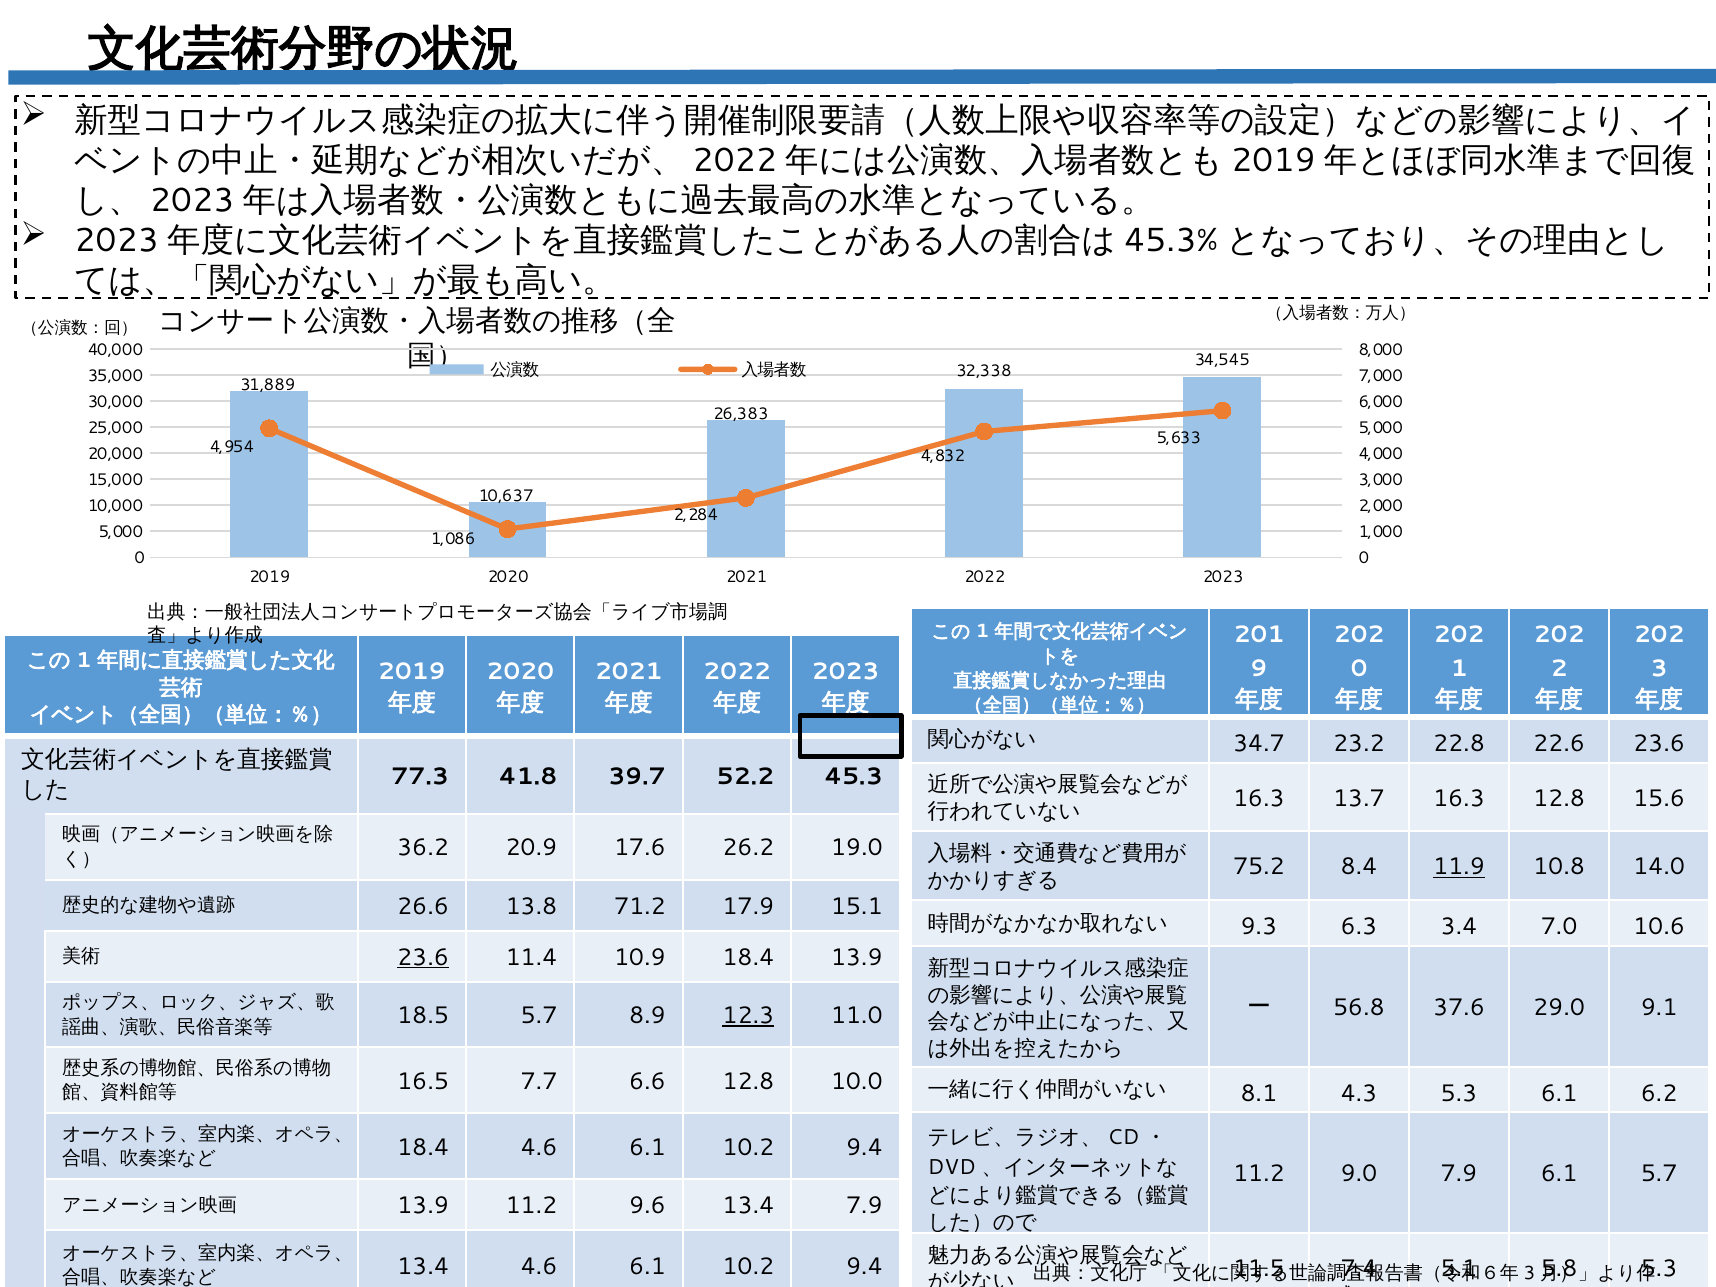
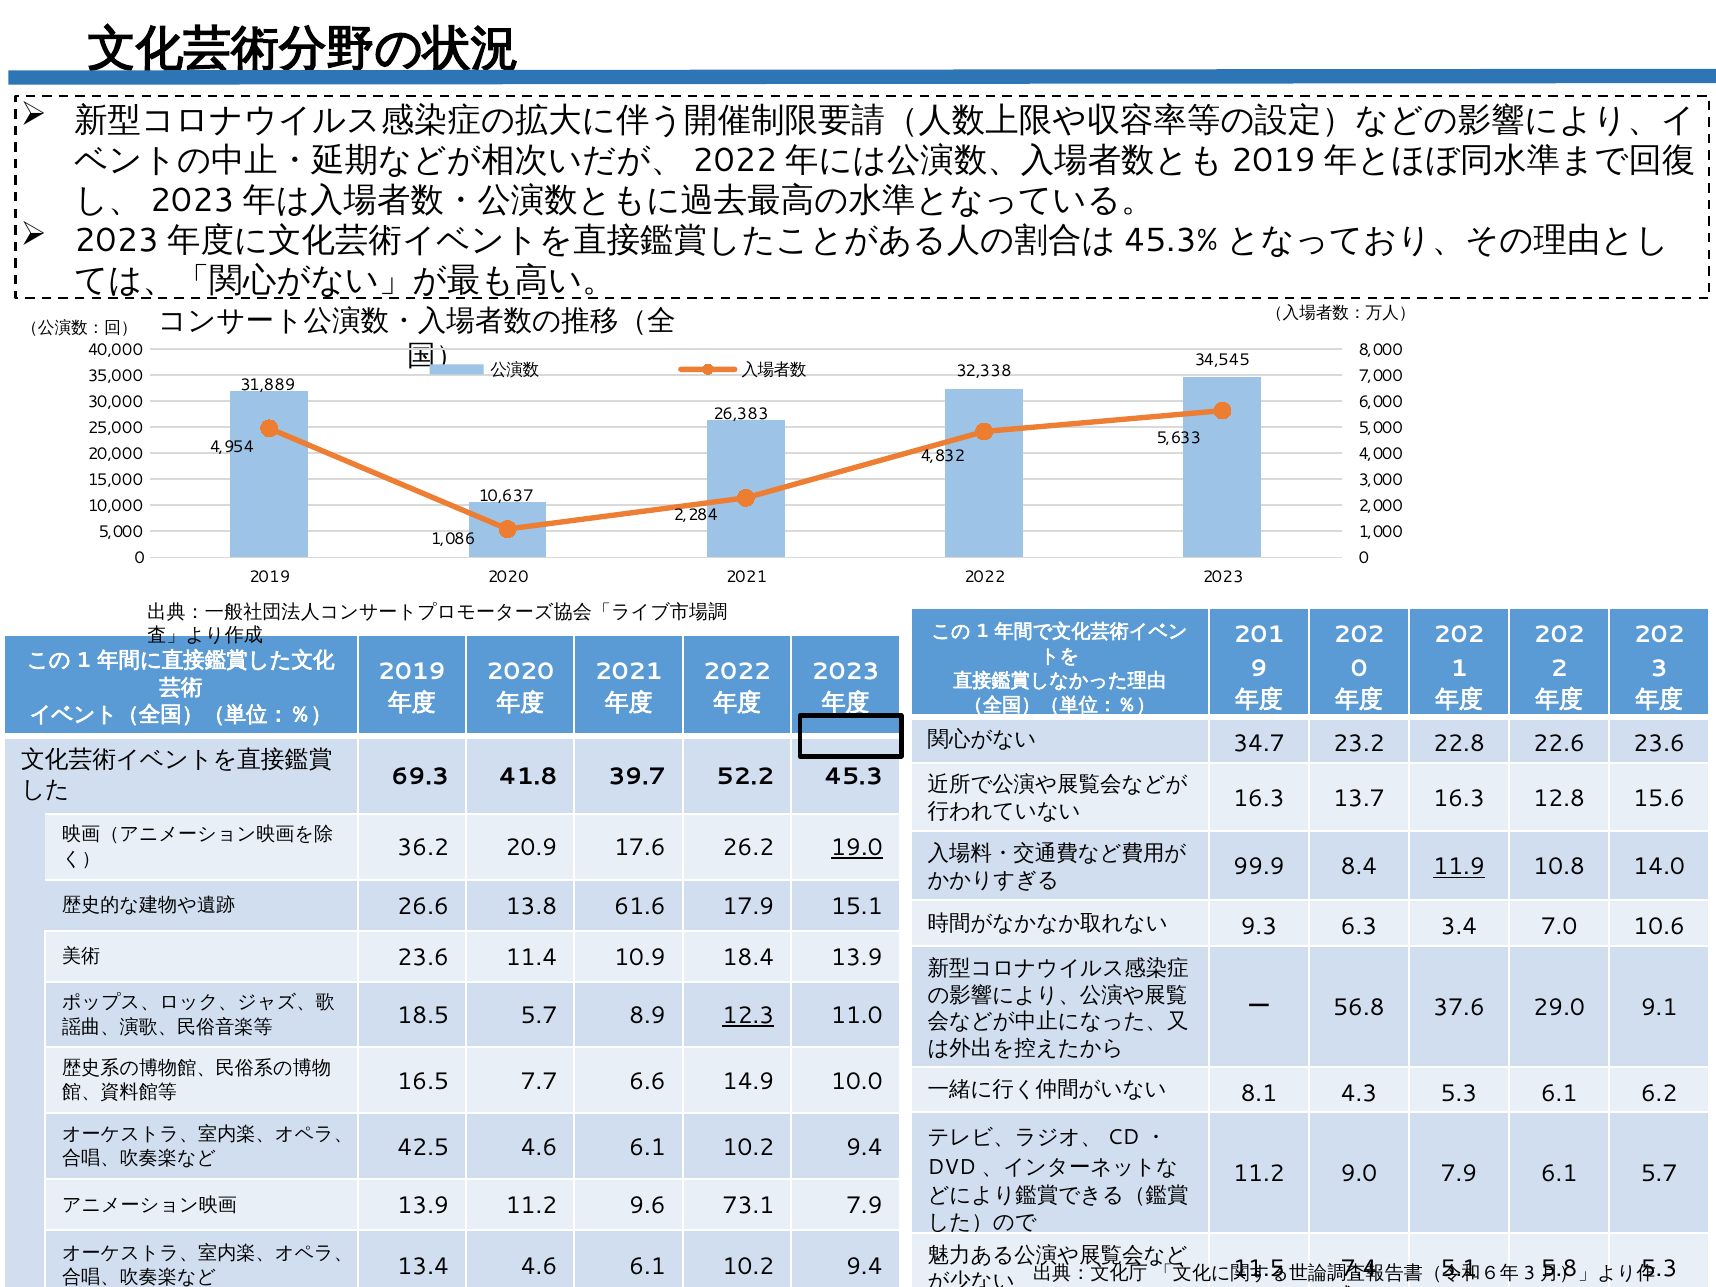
77.3: 77.3 -> 69.3 (420, 776)
19.0 underline: none -> present (857, 848)
75.2: 75.2 -> 99.9 (1259, 867)
71.2: 71.2 -> 61.6 (640, 906)
23.6 underline: present -> none (423, 957)
6.6 12.8: 12.8 -> 14.9 (748, 1082)
18.4: 18.4 -> 42.5 (423, 1147)
9.6 13.4: 13.4 -> 73.1 (748, 1206)
